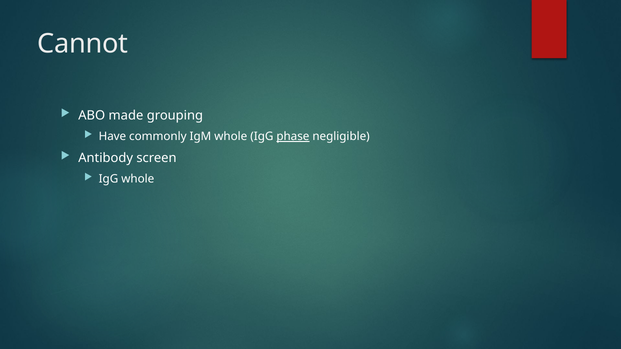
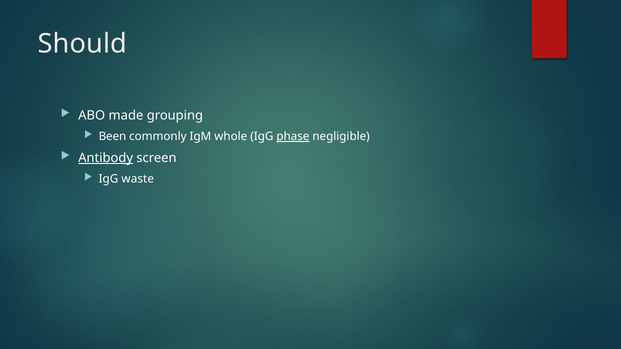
Cannot: Cannot -> Should (82, 44)
Have: Have -> Been (112, 137)
Antibody underline: none -> present (106, 158)
IgG whole: whole -> waste (138, 179)
